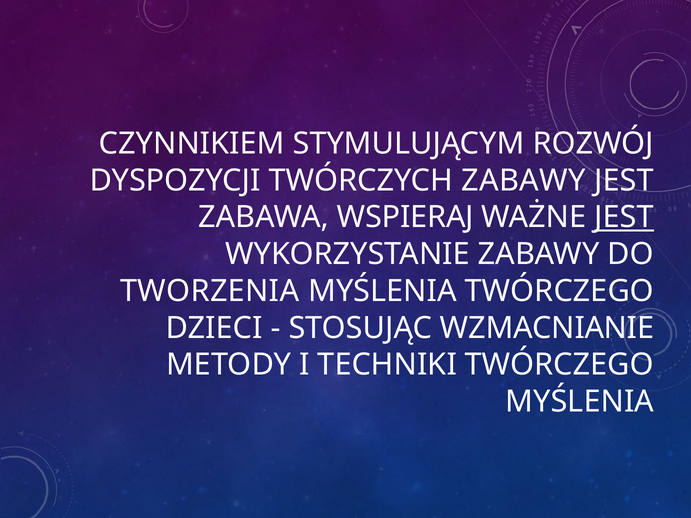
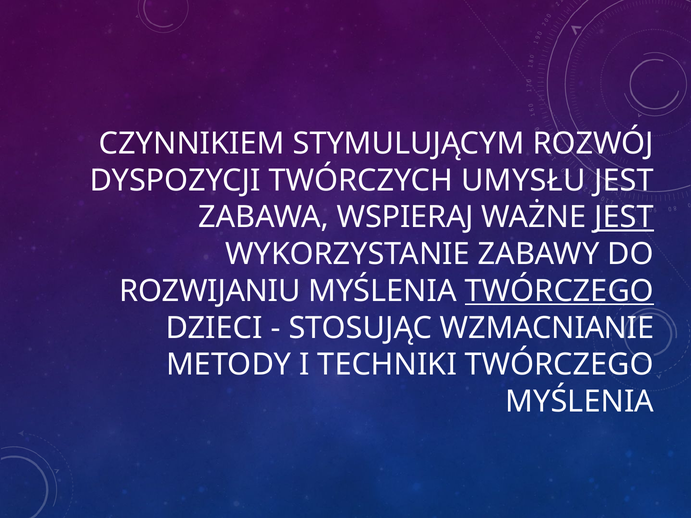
TWÓRCZYCH ZABAWY: ZABAWY -> UMYSŁU (524, 181)
TWORZENIA: TWORZENIA -> ROZWIJANIU (210, 291)
TWÓRCZEGO underline: none -> present (559, 291)
